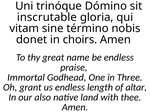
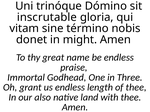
choirs: choirs -> might (80, 40)
of altar: altar -> thee (136, 88)
